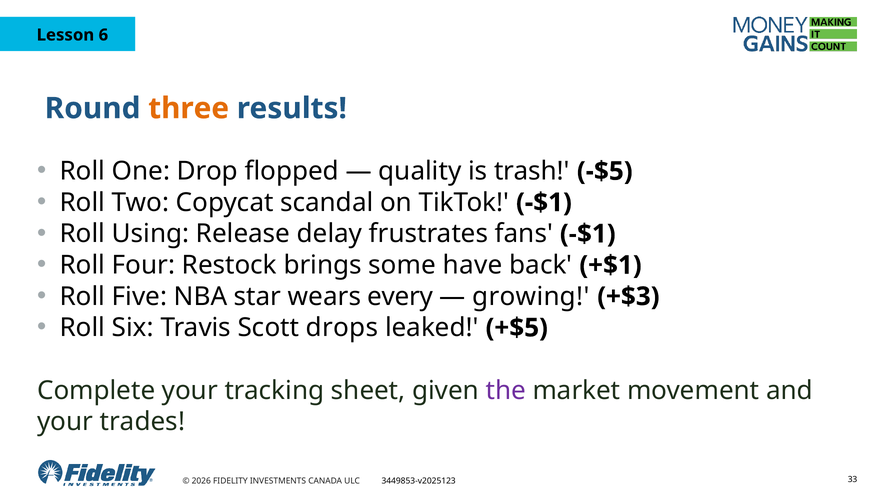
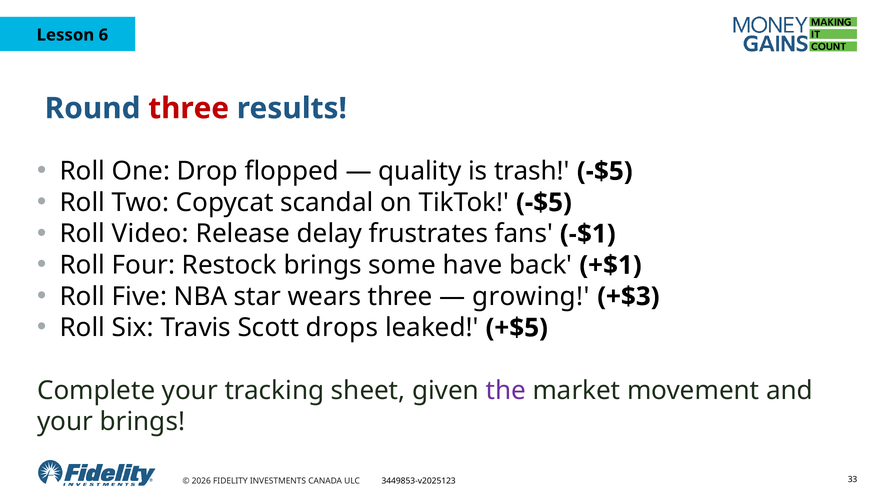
three colour: orange -> red (189, 108)
TikTok -$1: -$1 -> -$5 (544, 203)
Using: Using -> Video (150, 234)
wears every: every -> three (400, 297)
your trades: trades -> brings (142, 422)
